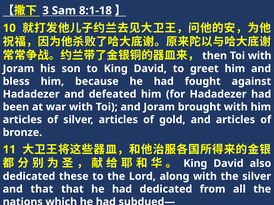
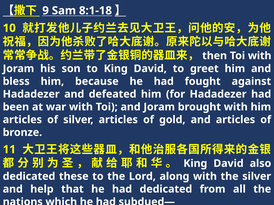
3: 3 -> 9 (46, 11)
and that: that -> help (42, 190)
